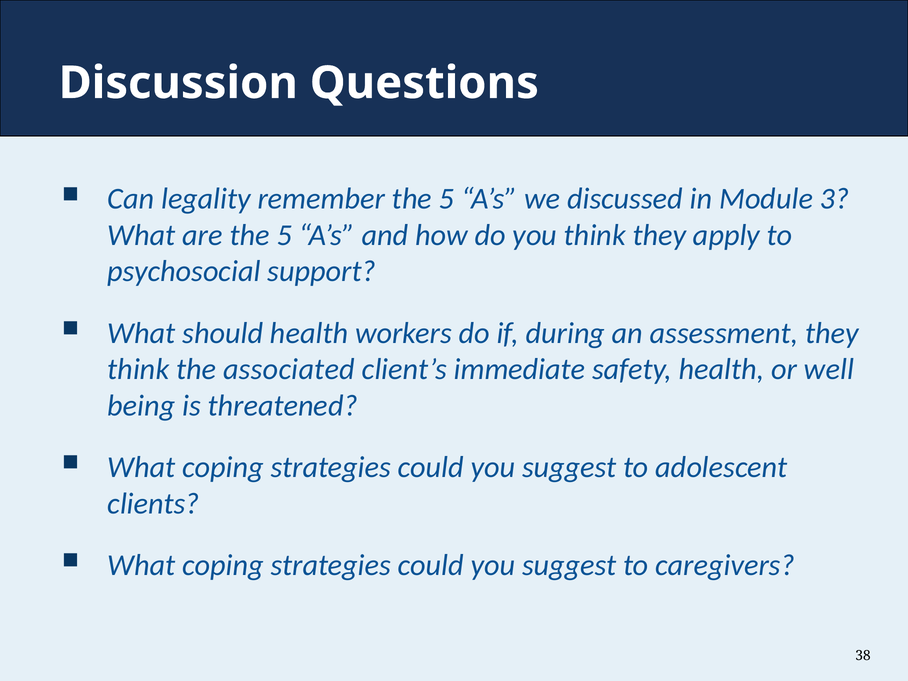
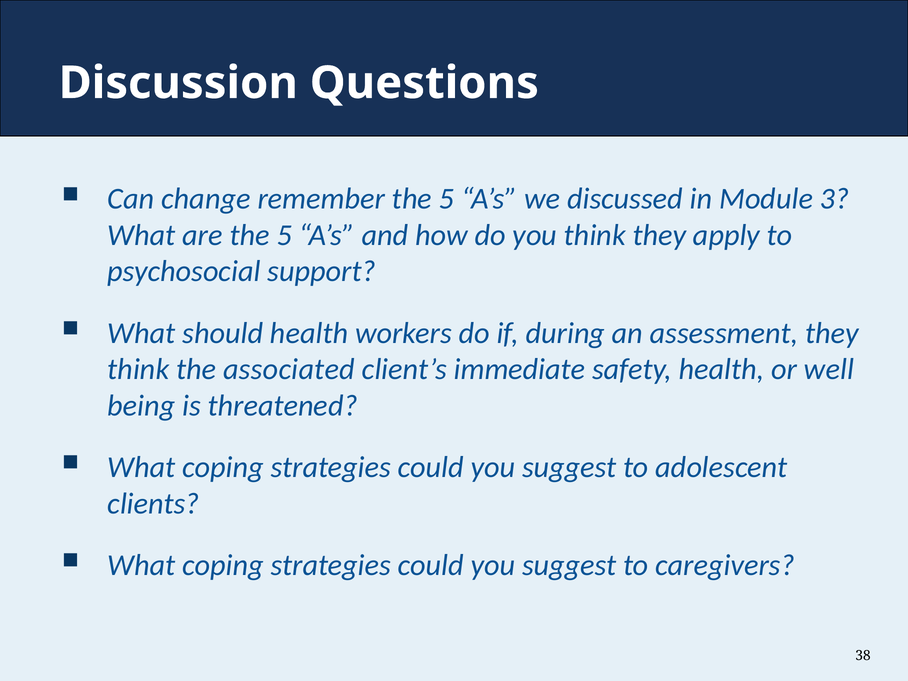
legality: legality -> change (206, 199)
